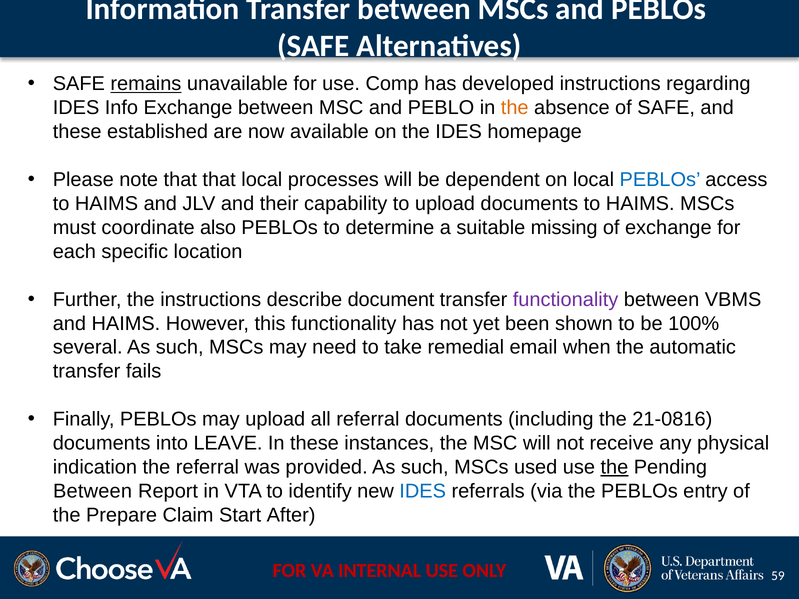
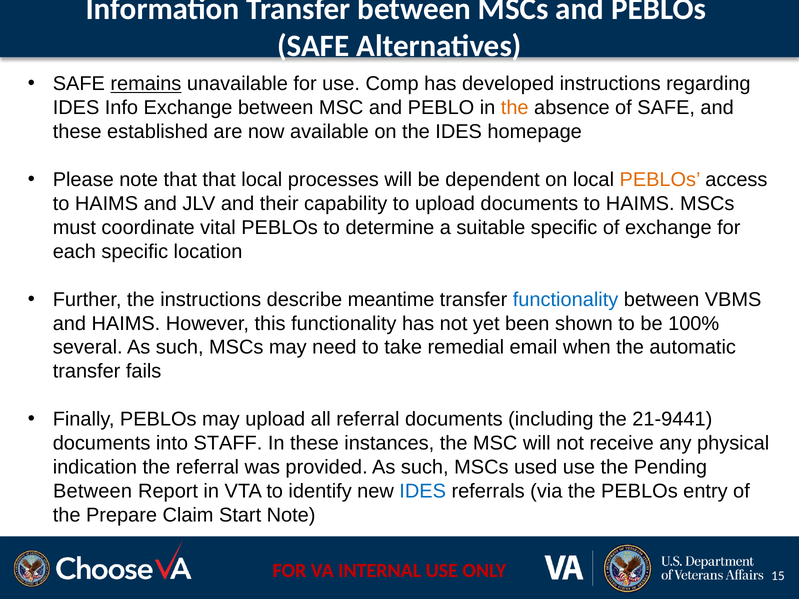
PEBLOs colour: blue -> orange (660, 180)
also: also -> vital (218, 228)
suitable missing: missing -> specific (564, 228)
document: document -> meantime (391, 300)
functionality colour: purple -> blue (566, 300)
21-0816: 21-0816 -> 21-9441 (672, 419)
LEAVE: LEAVE -> STAFF (228, 443)
the underline: present -> none (614, 467)
Start After: After -> Note (291, 515)
59: 59 -> 15 (778, 576)
